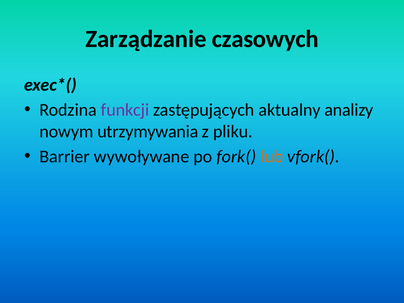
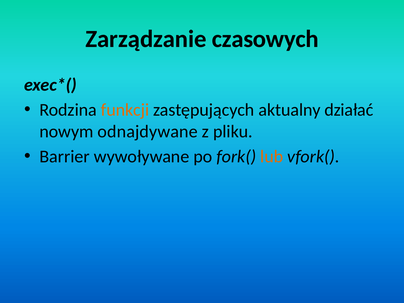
funkcji colour: purple -> orange (125, 110)
analizy: analizy -> działać (349, 110)
utrzymywania: utrzymywania -> odnajdywane (148, 131)
